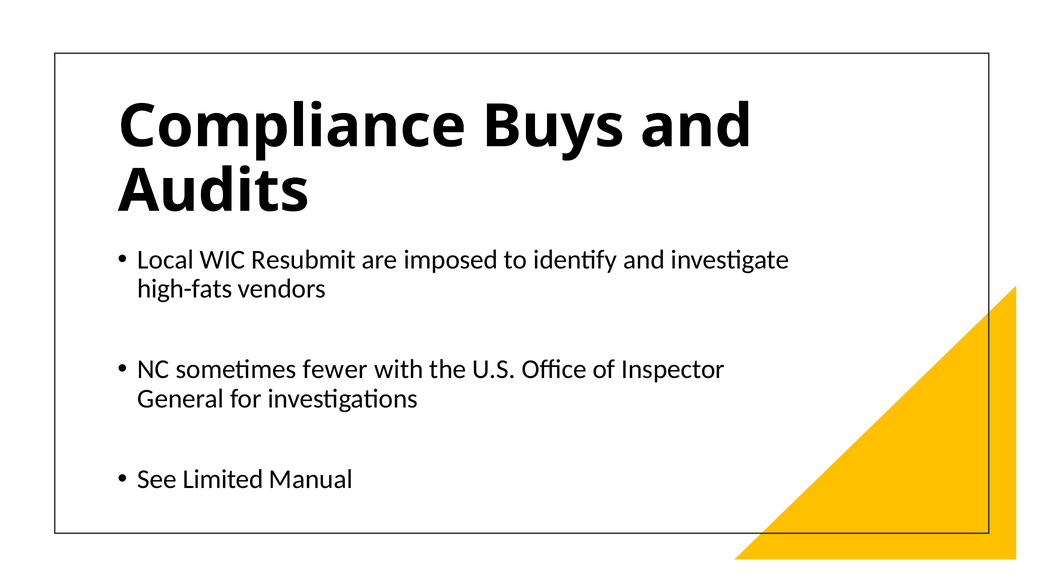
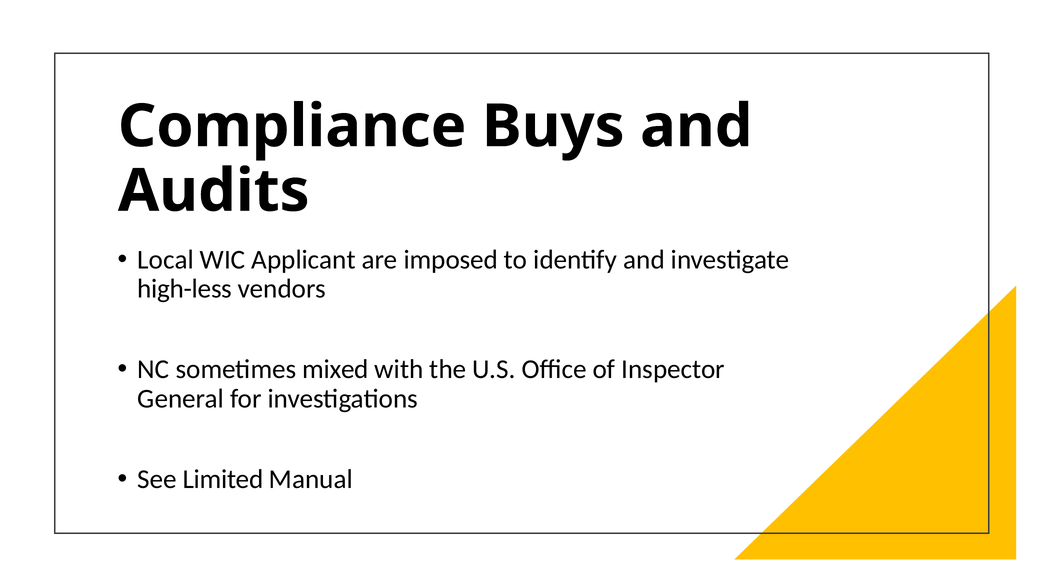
Resubmit: Resubmit -> Applicant (304, 260)
high-fats: high-fats -> high-less (185, 289)
fewer: fewer -> mixed (336, 370)
